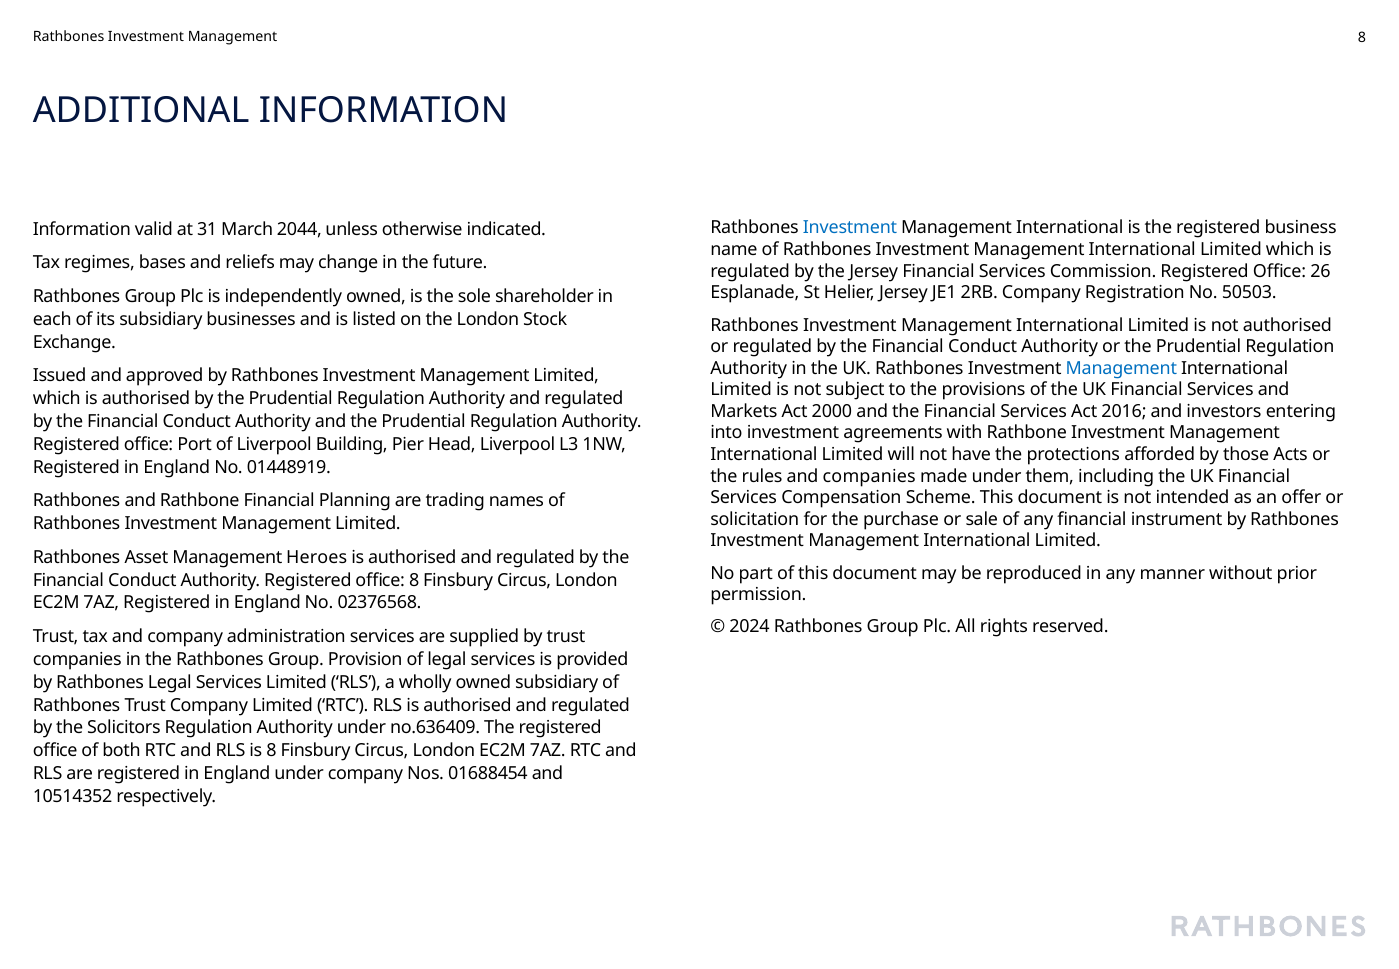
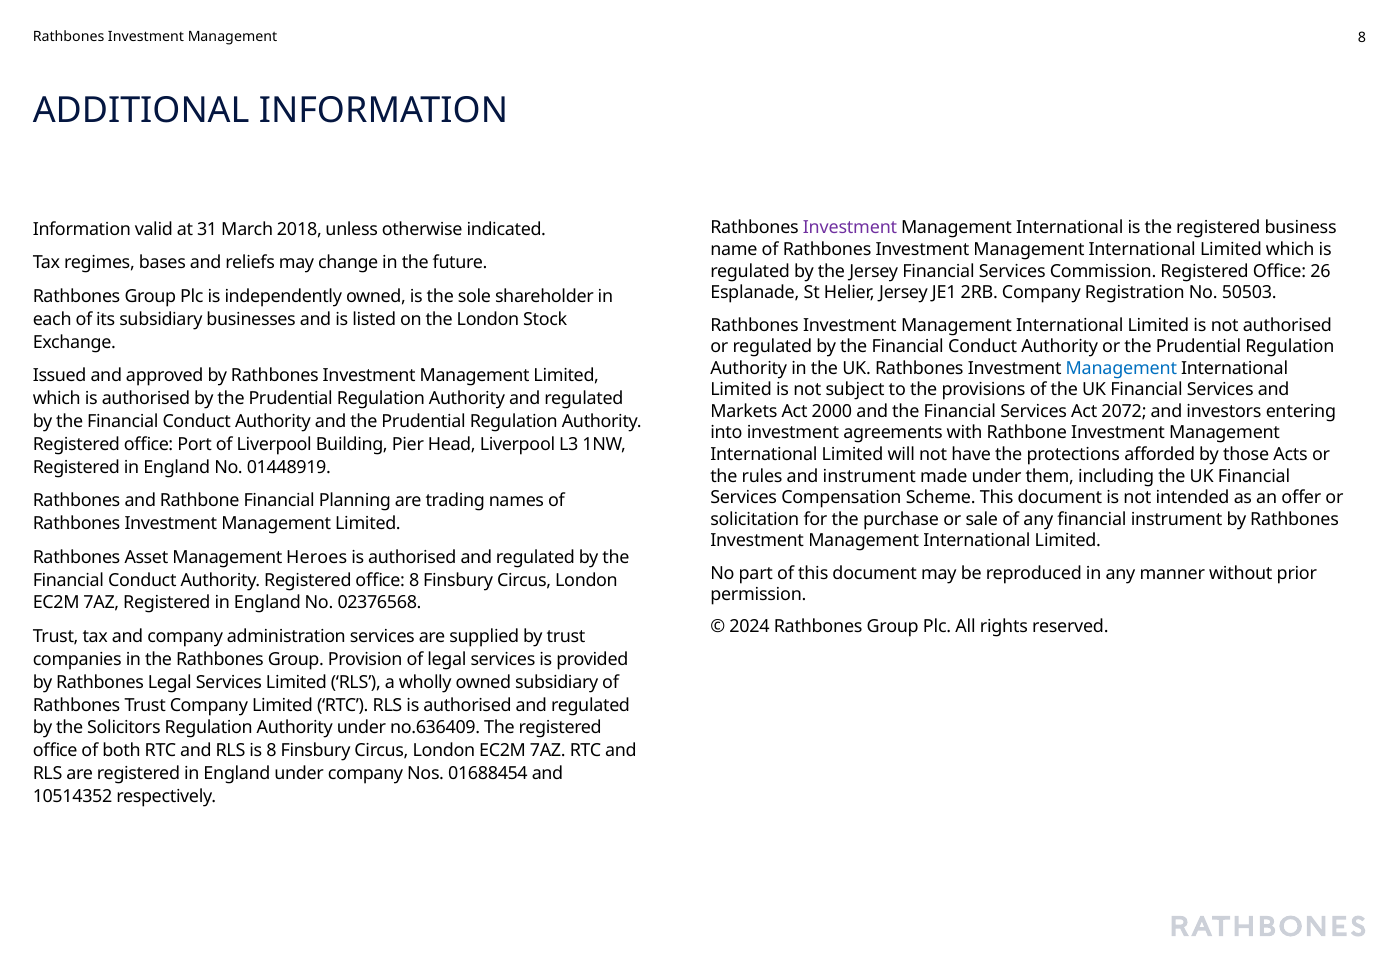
Investment colour: blue -> purple (850, 228)
2044: 2044 -> 2018 (299, 229)
2016: 2016 -> 2072 (1124, 411)
and companies: companies -> instrument (869, 476)
